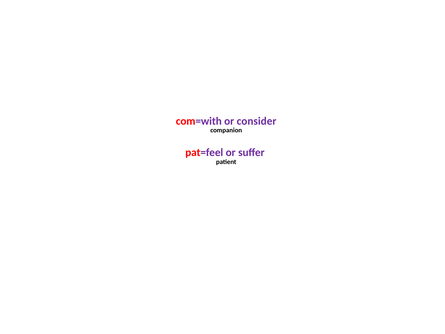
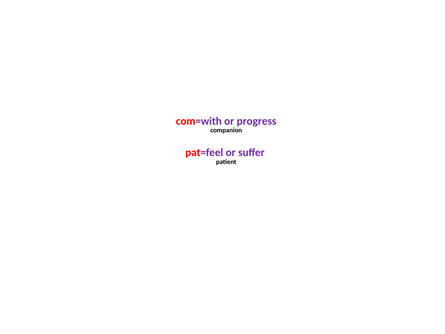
consider: consider -> progress (257, 121)
